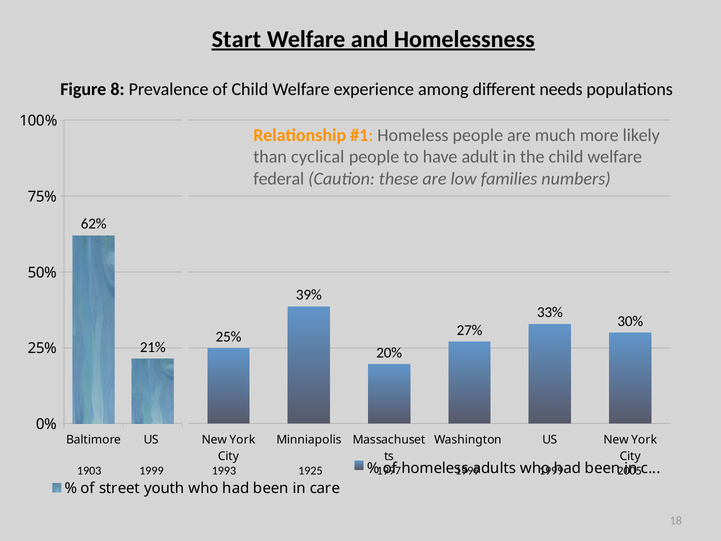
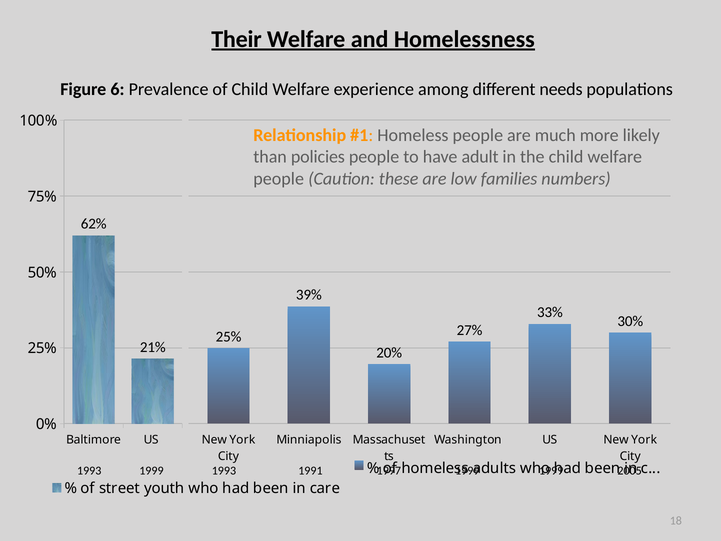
Start: Start -> Their (237, 39)
8: 8 -> 6 (117, 89)
cyclical: cyclical -> policies (318, 157)
federal: federal -> people (279, 178)
1903: 1903 -> 1993 (89, 471)
1925: 1925 -> 1991 (310, 471)
